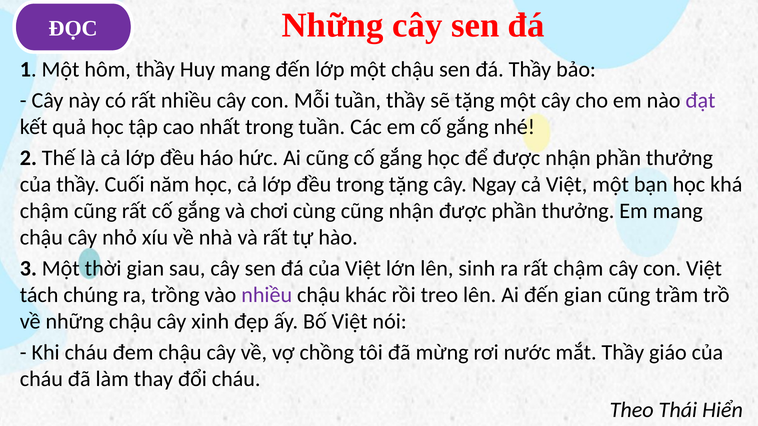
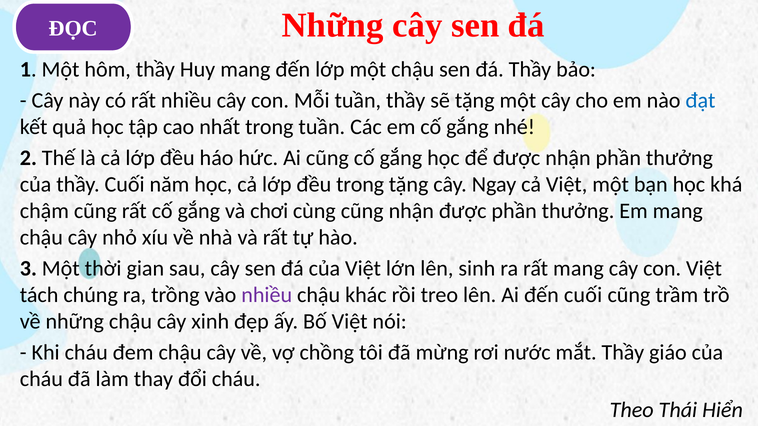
đạt colour: purple -> blue (700, 101)
rất chậm: chậm -> mang (578, 269)
đến gian: gian -> cuối (583, 295)
